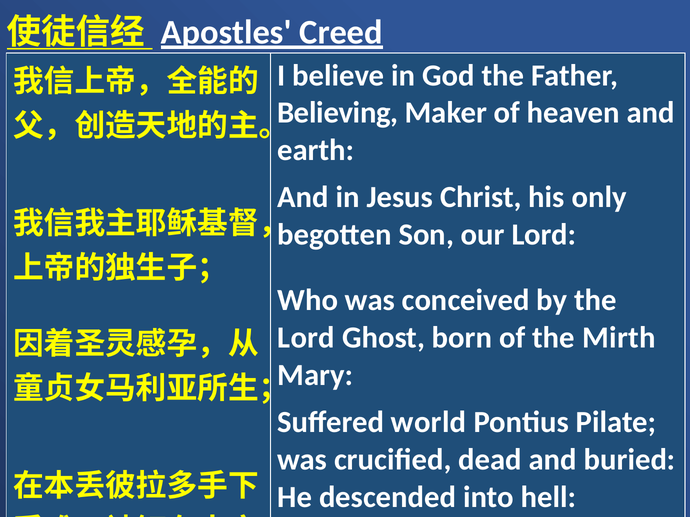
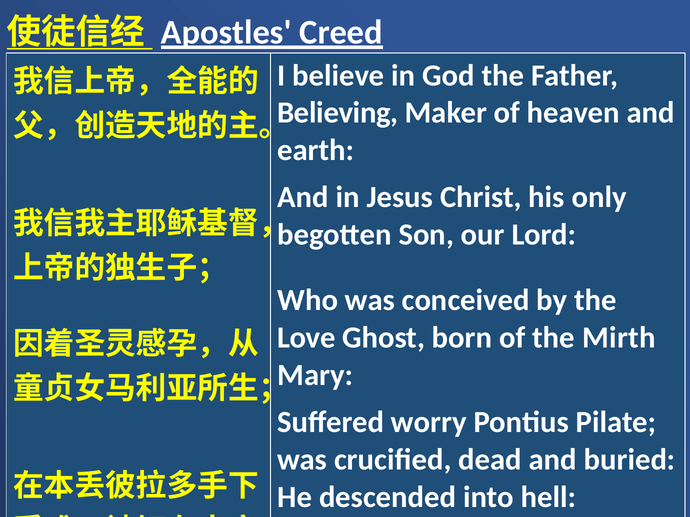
Lord: Lord -> Love (306, 338)
world: world -> worry (429, 423)
